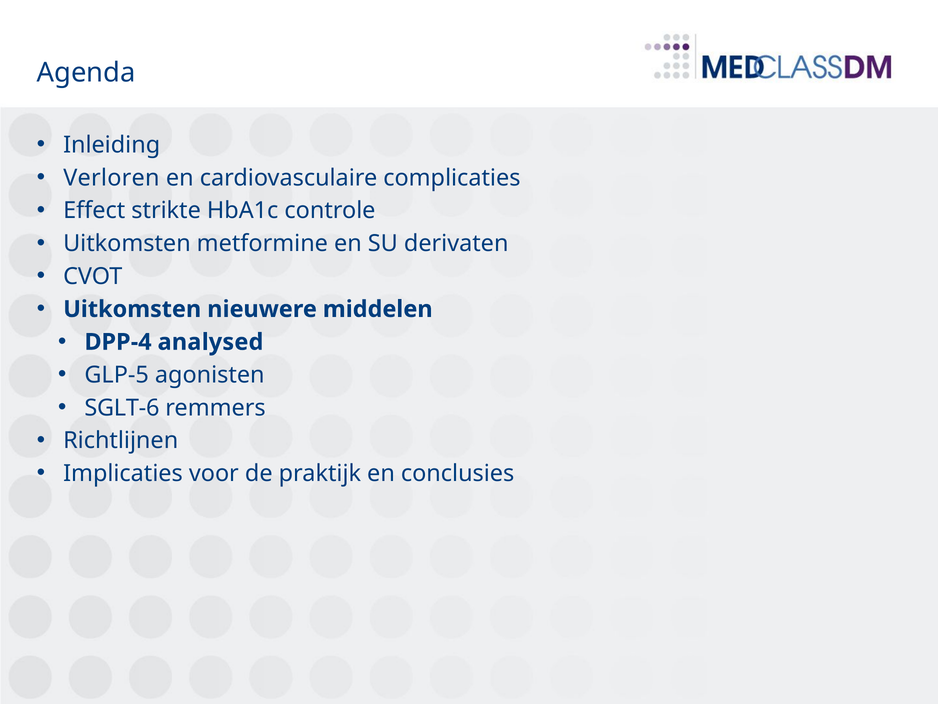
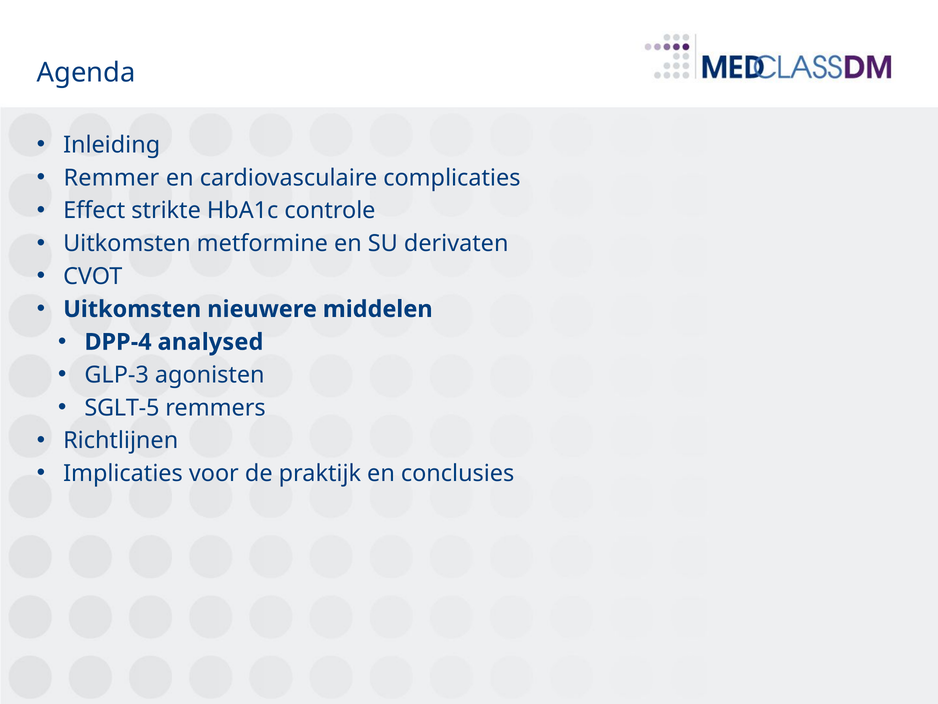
Verloren: Verloren -> Remmer (111, 178)
GLP-5: GLP-5 -> GLP-3 (117, 375)
SGLT-6: SGLT-6 -> SGLT-5 (122, 407)
